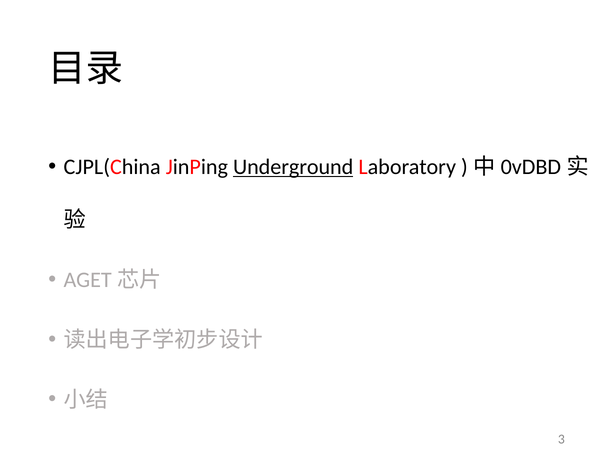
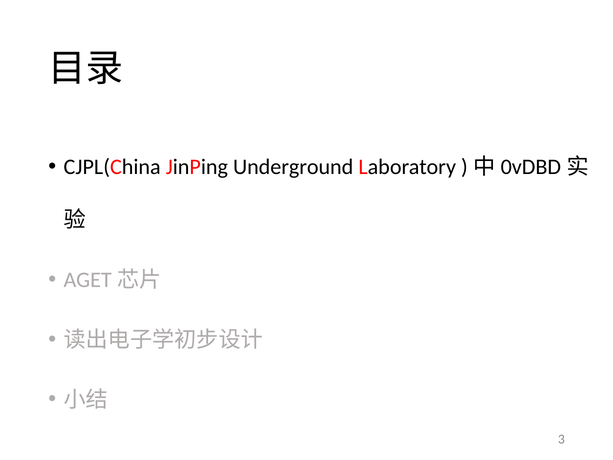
Underground underline: present -> none (293, 167)
